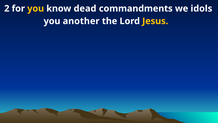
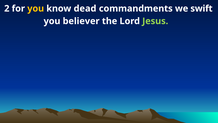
idols: idols -> swift (201, 9)
another: another -> believer (81, 21)
Jesus colour: yellow -> light green (155, 21)
